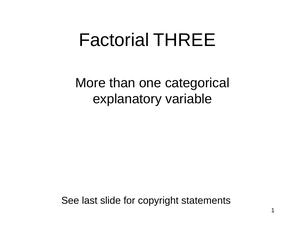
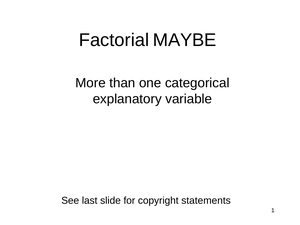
THREE: THREE -> MAYBE (185, 40)
